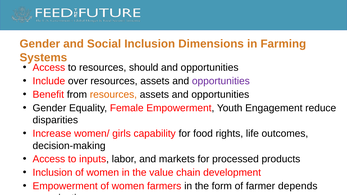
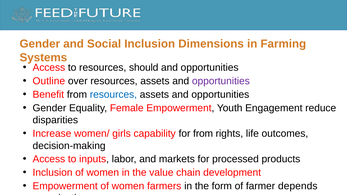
Include: Include -> Outline (49, 81)
resources colour: orange -> blue (113, 95)
for food: food -> from (203, 134)
